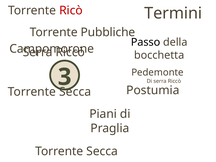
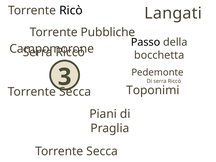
Ricò colour: red -> black (71, 10)
Termini: Termini -> Langati (173, 13)
Postumia: Postumia -> Toponimi (153, 90)
